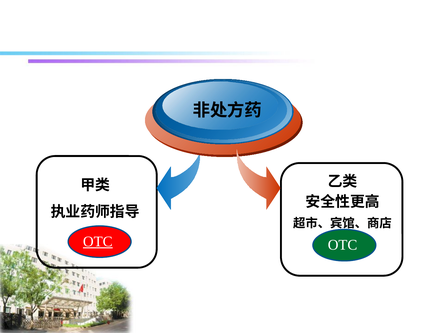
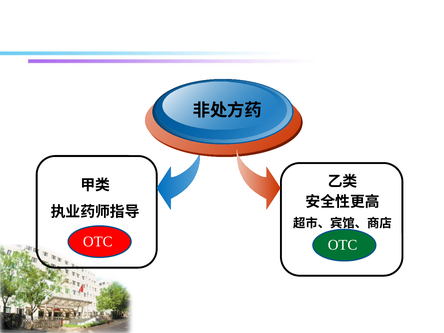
OTC underline: present -> none (98, 242)
